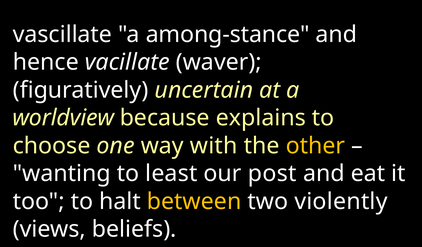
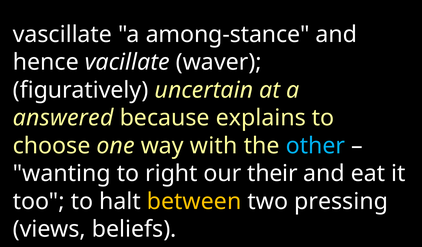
worldview: worldview -> answered (63, 118)
other colour: yellow -> light blue (315, 146)
least: least -> right (171, 174)
post: post -> their (272, 174)
violently: violently -> pressing (341, 202)
